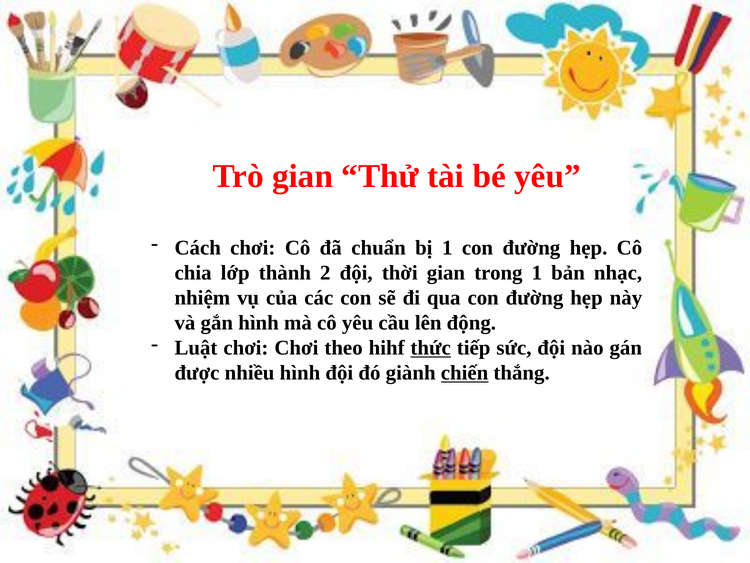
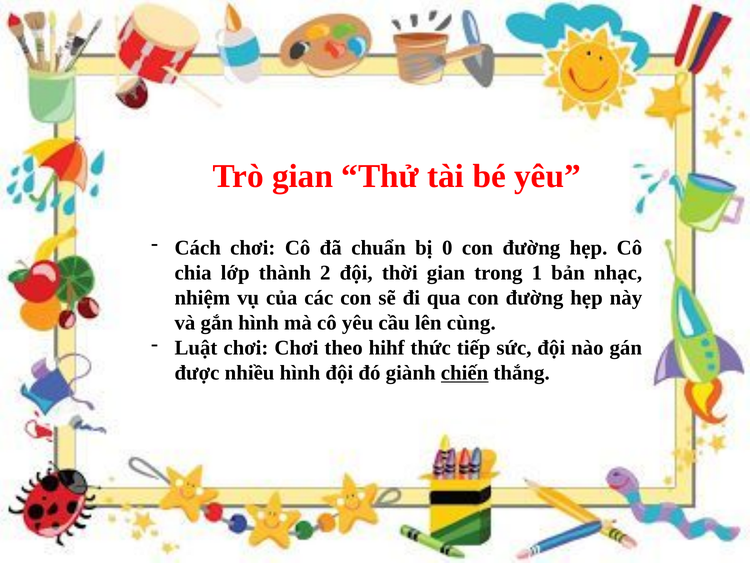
bị 1: 1 -> 0 (447, 248)
động: động -> cùng (471, 323)
thức underline: present -> none (431, 348)
